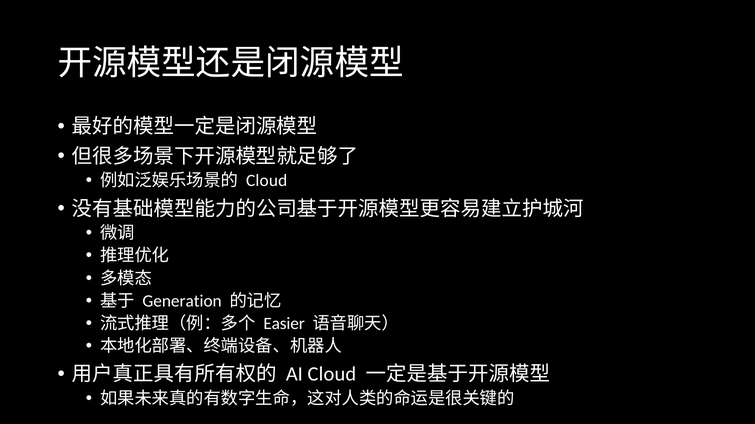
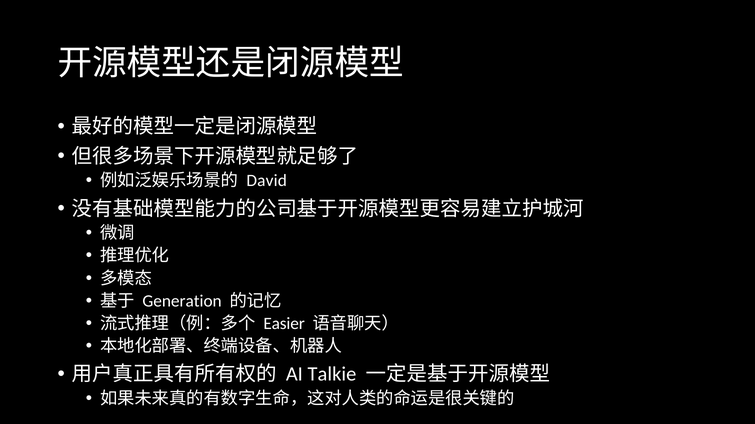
Cloud: Cloud -> David (267, 181)
AI Cloud: Cloud -> Talkie (332, 375)
